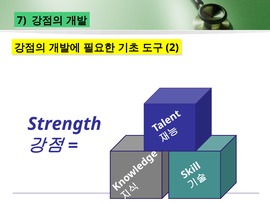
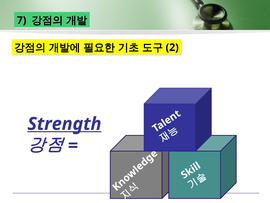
Strength underline: none -> present (64, 124)
